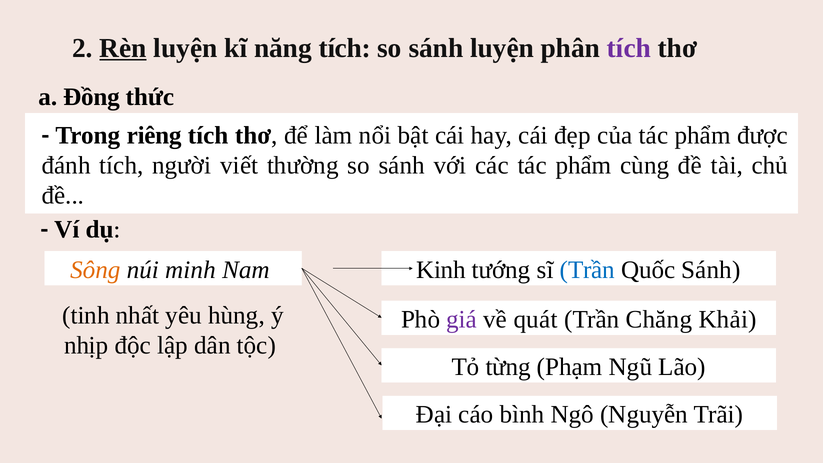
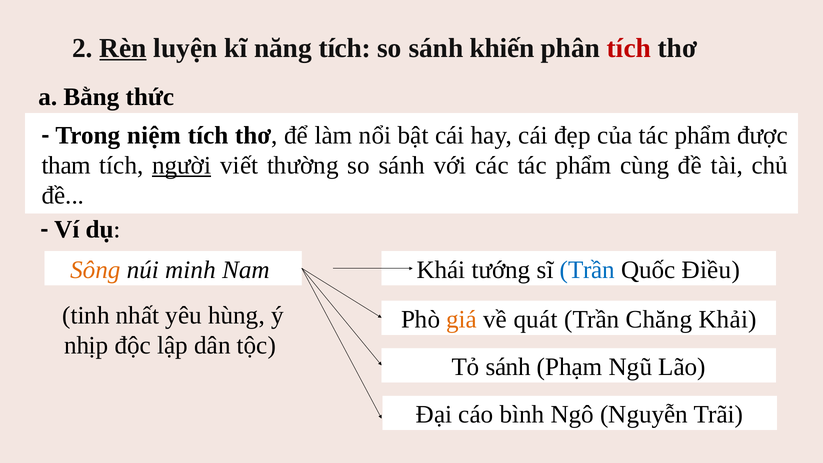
sánh luyện: luyện -> khiến (502, 48)
tích colour: purple -> red (629, 48)
Đồng: Đồng -> Bằng (91, 97)
riêng: riêng -> niệm (154, 135)
đánh: đánh -> tham (66, 165)
người underline: none -> present (182, 165)
Kinh: Kinh -> Khái (441, 270)
Quốc Sánh: Sánh -> Điều (711, 270)
giá colour: purple -> orange (462, 320)
Tỏ từng: từng -> sánh (508, 367)
